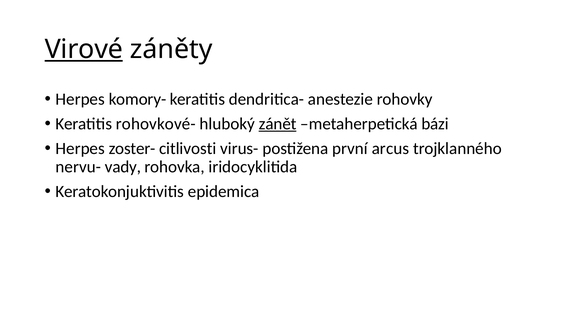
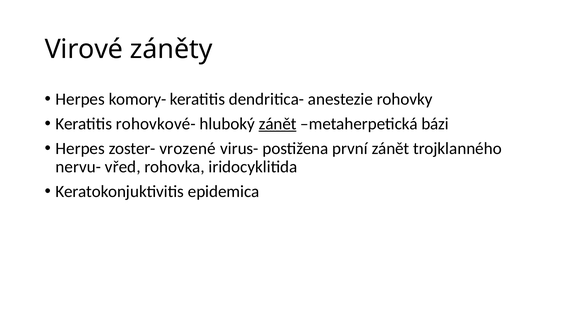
Virové underline: present -> none (84, 49)
citlivosti: citlivosti -> vrozené (188, 148)
první arcus: arcus -> zánět (391, 148)
vady: vady -> vřed (123, 167)
